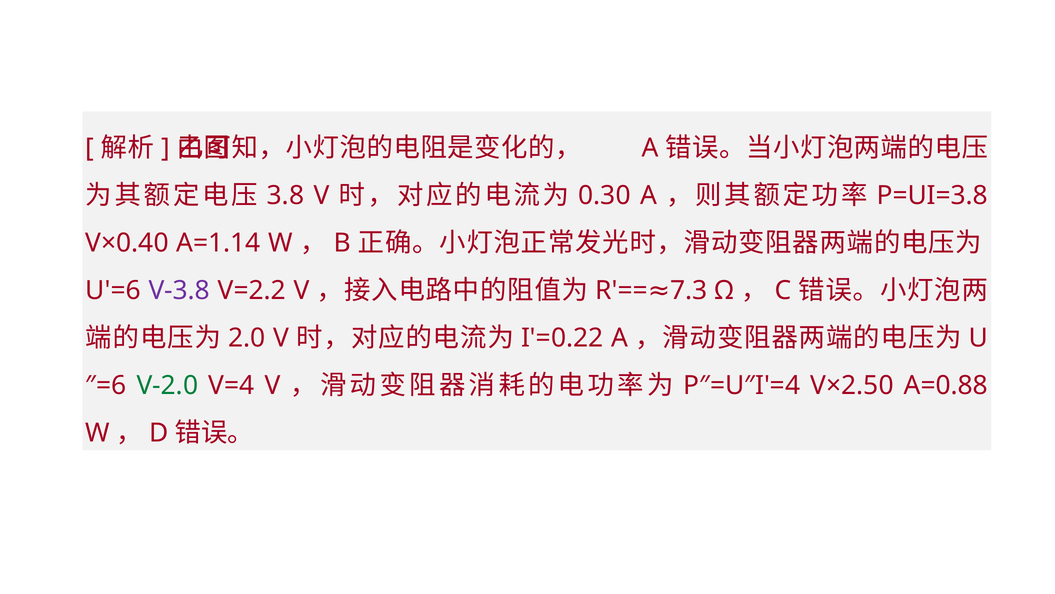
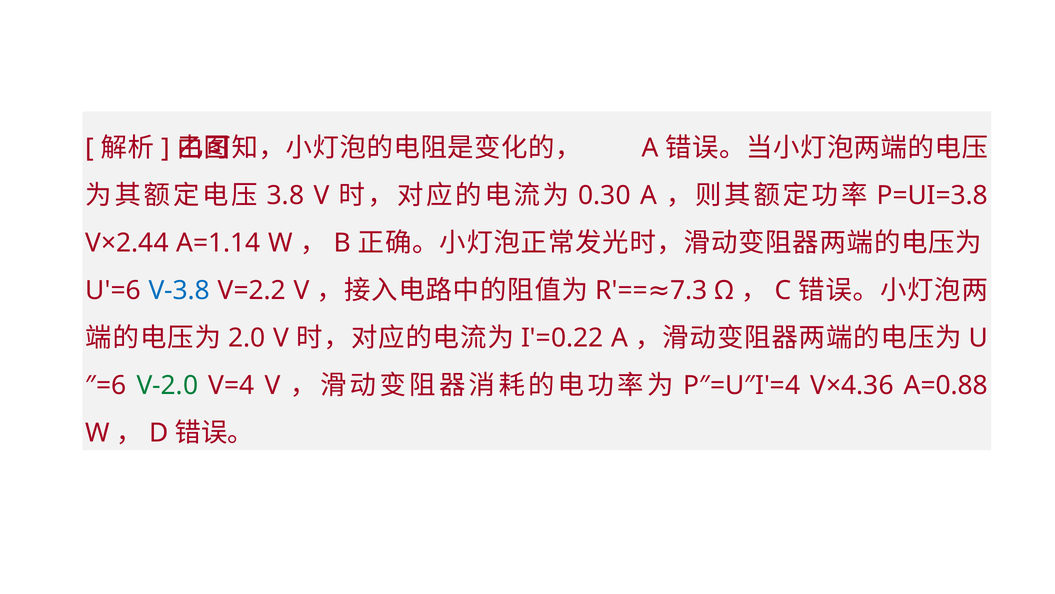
V×0.40: V×0.40 -> V×2.44 (127, 243)
V-3.8 colour: purple -> blue (179, 290)
V×2.50: V×2.50 -> V×4.36 (852, 385)
